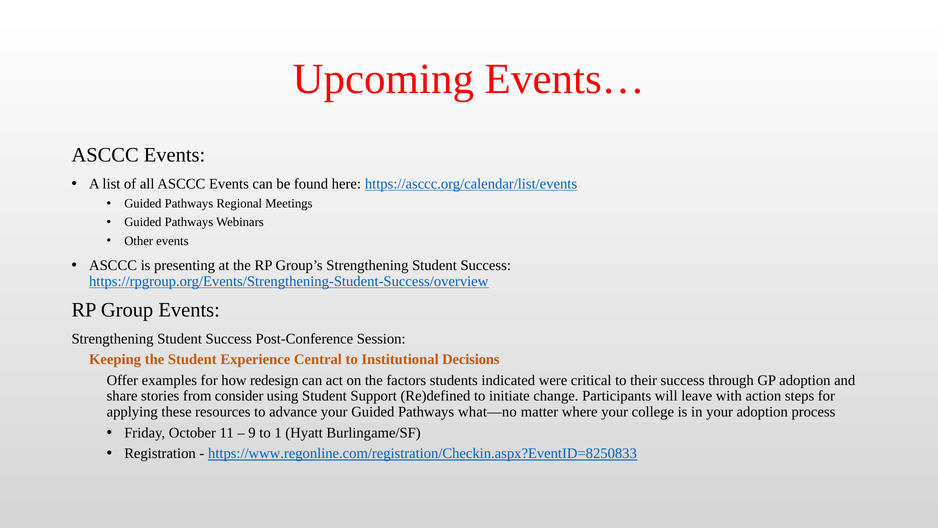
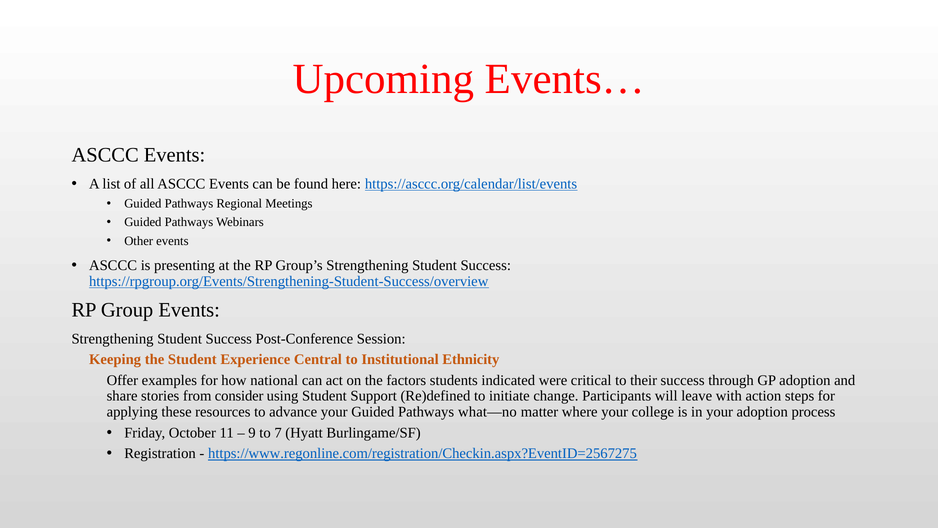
Decisions: Decisions -> Ethnicity (471, 359)
redesign: redesign -> national (274, 380)
1: 1 -> 7 (278, 432)
https://www.regonline.com/registration/Checkin.aspx?EventID=8250833: https://www.regonline.com/registration/Checkin.aspx?EventID=8250833 -> https://www.regonline.com/registration/Checkin.aspx?EventID=2567275 (422, 453)
